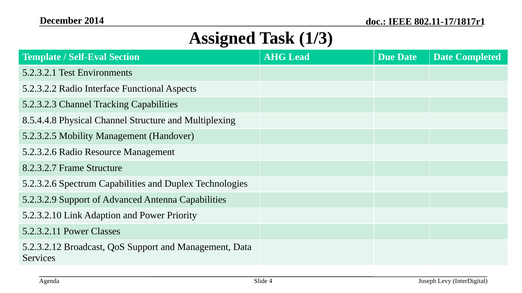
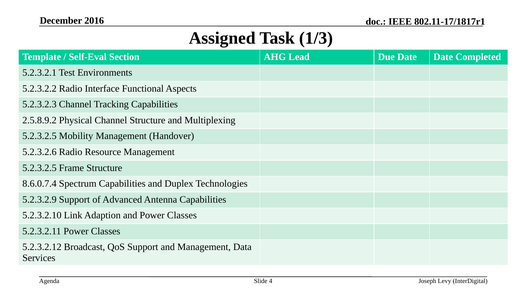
2014: 2014 -> 2016 (94, 21)
8.5.4.4.8: 8.5.4.4.8 -> 2.5.8.9.2 (39, 121)
8.2.3.2.7: 8.2.3.2.7 -> 5.2.3.2.5 (39, 168)
5.2.3.2.6: 5.2.3.2.6 -> 8.6.0.7.4 (39, 184)
and Power Priority: Priority -> Classes (182, 216)
